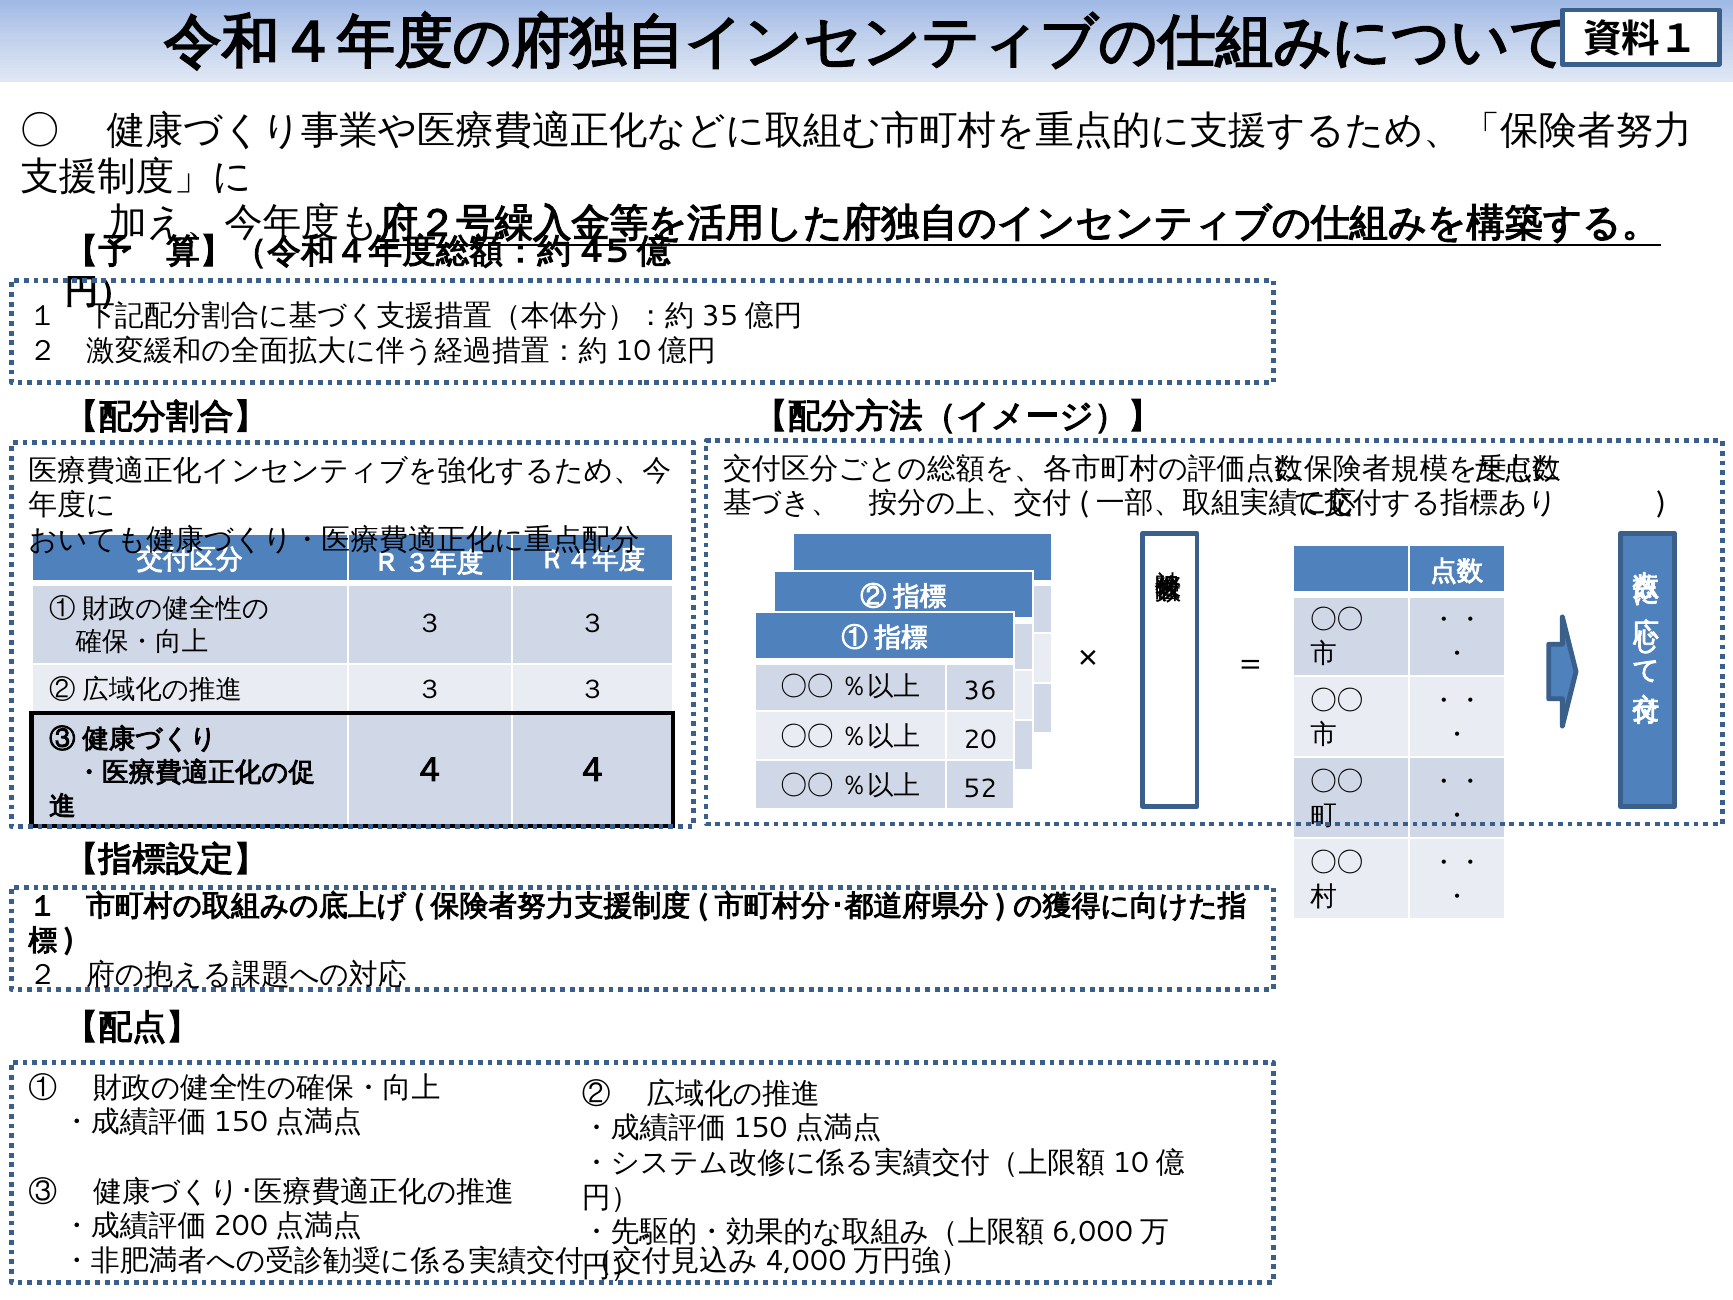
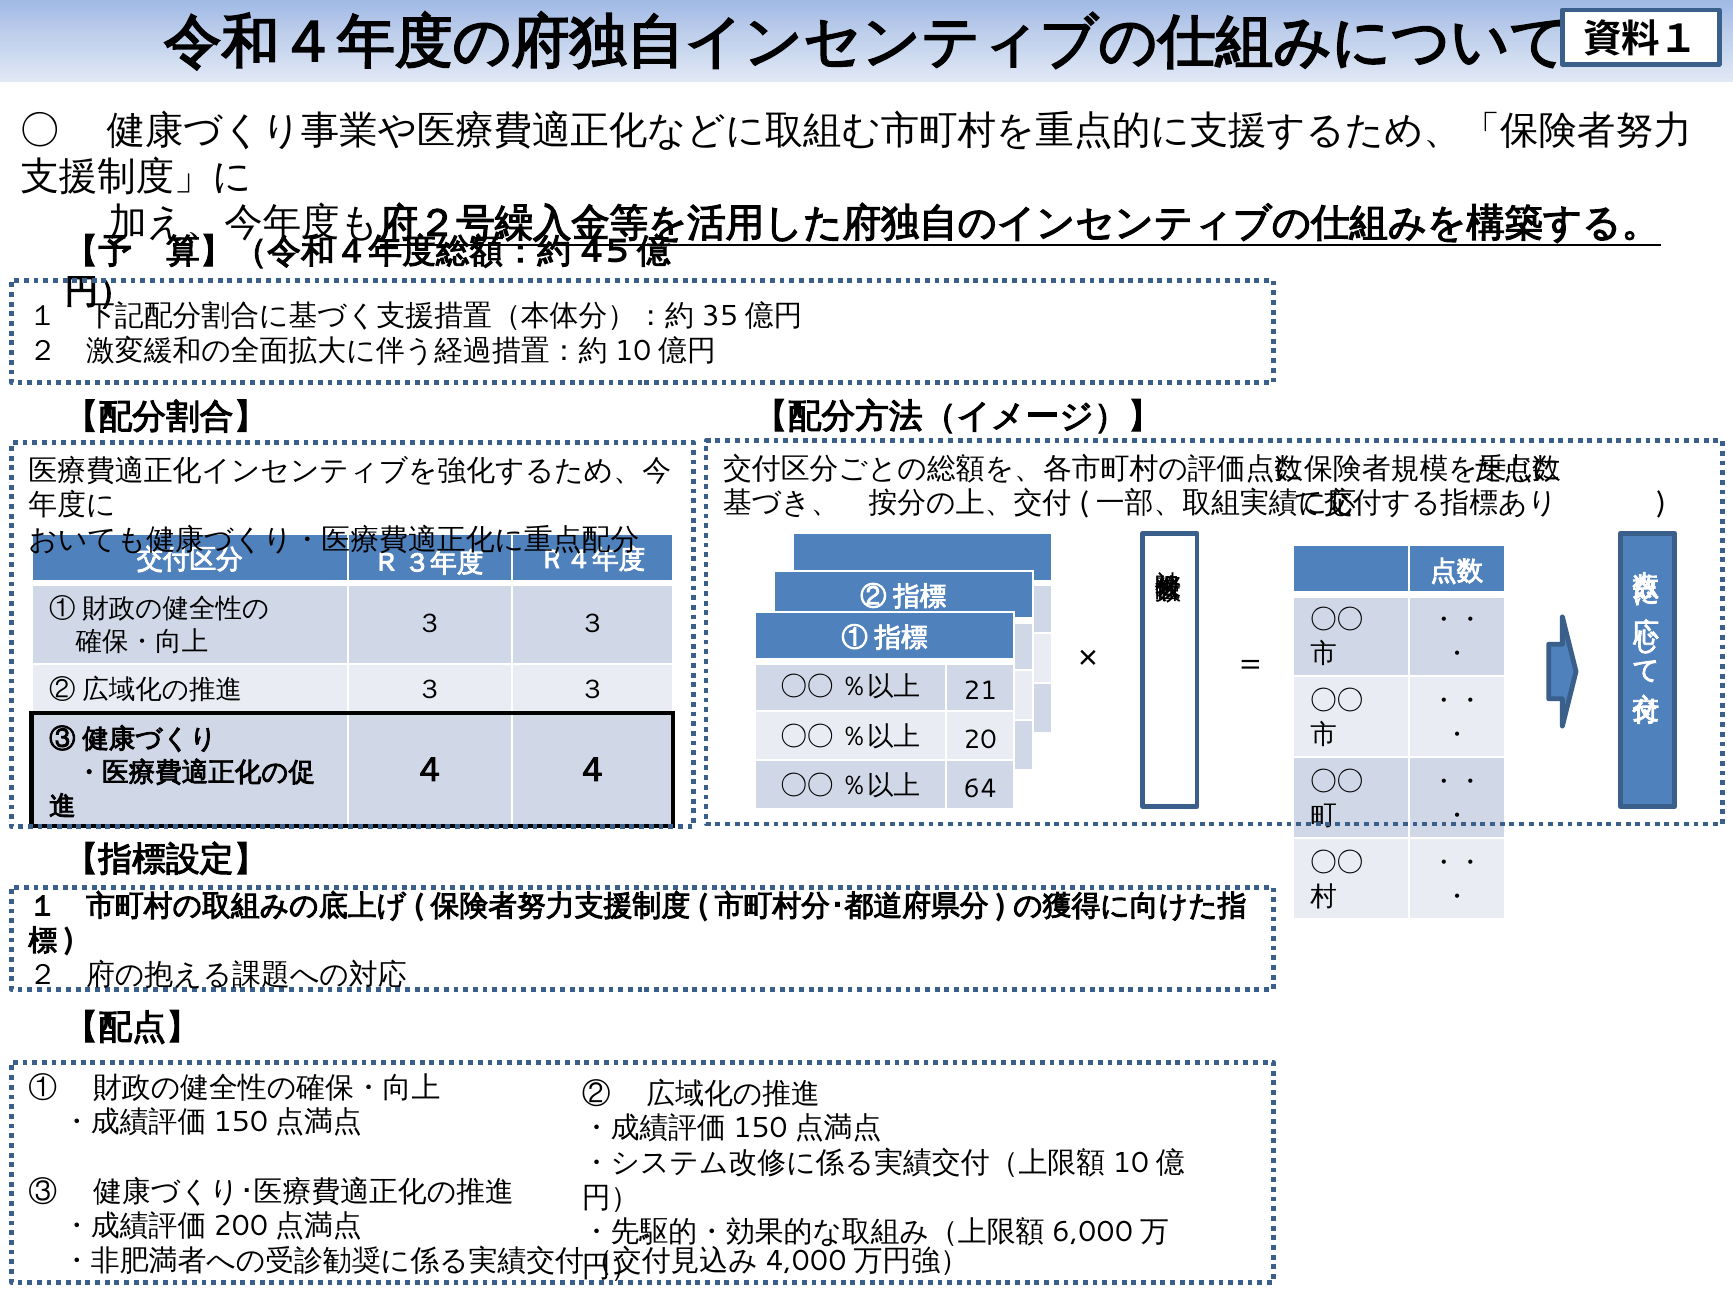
36: 36 -> 21 (980, 691)
52: 52 -> 64 (980, 789)
